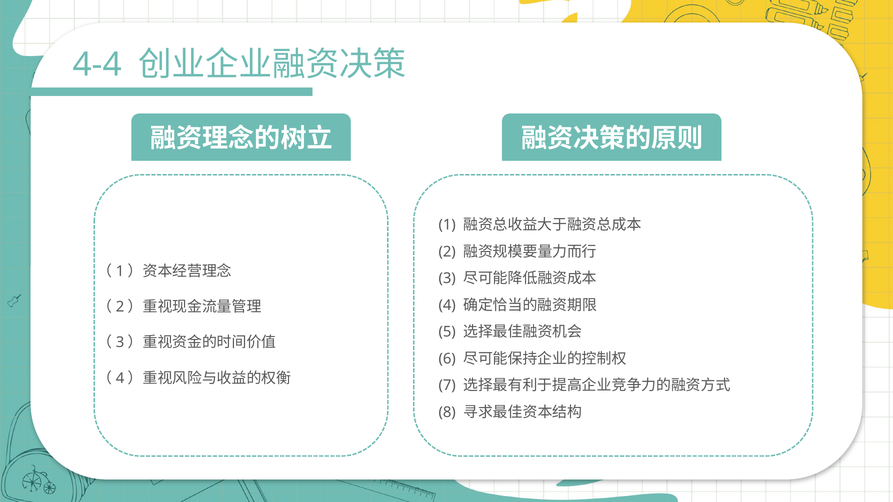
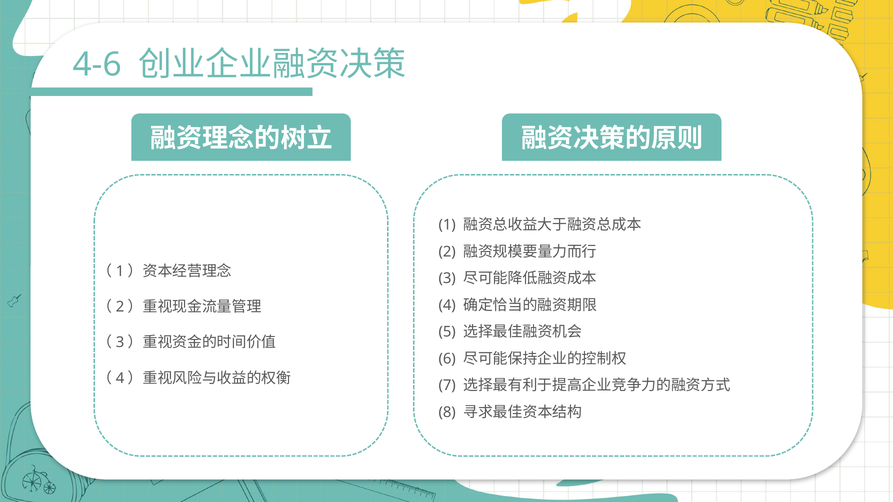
4-4: 4-4 -> 4-6 (97, 65)
